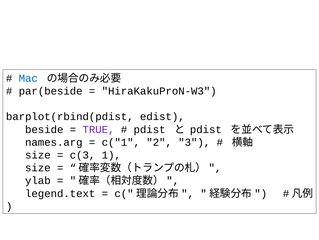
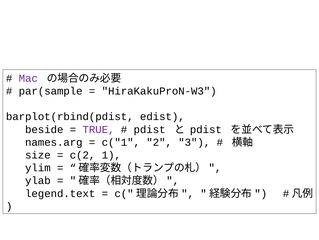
Mac colour: blue -> purple (28, 78)
par(beside: par(beside -> par(sample (51, 91)
c(3: c(3 -> c(2 (83, 155)
size: size -> ylim (38, 167)
